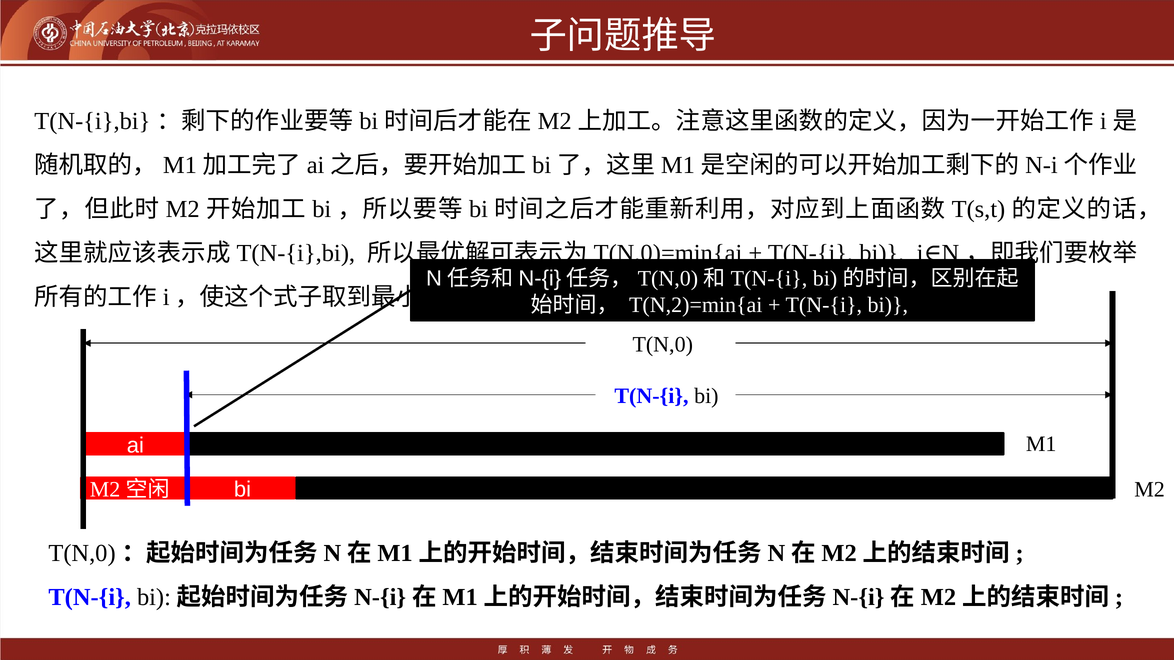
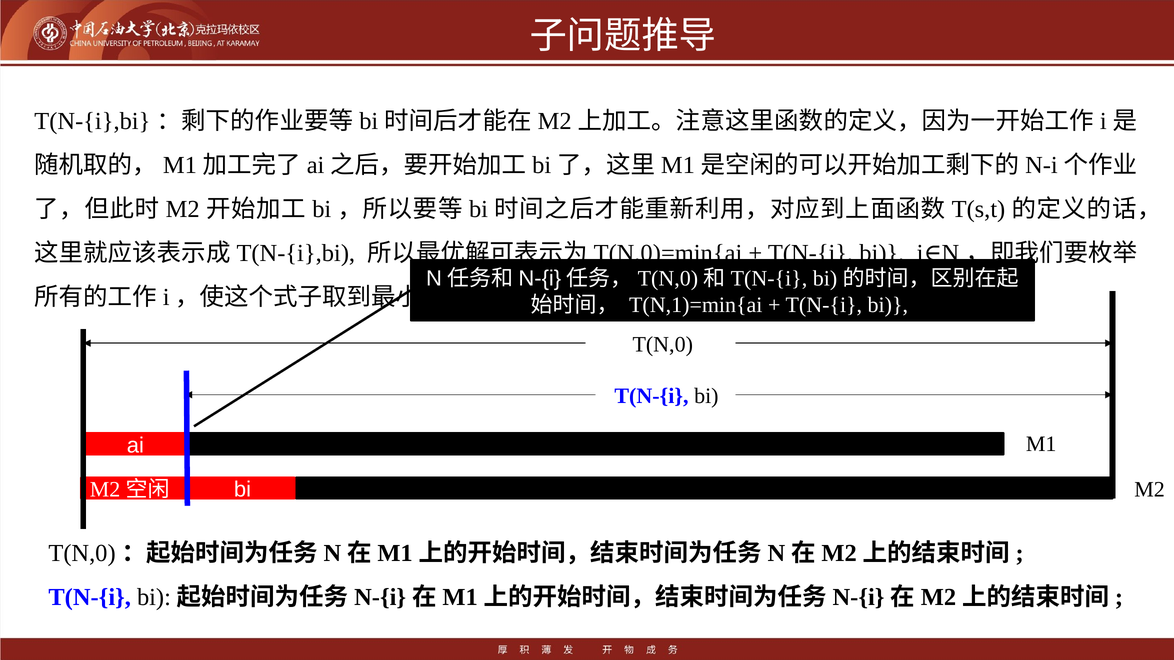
T(N,2)=min{ai: T(N,2)=min{ai -> T(N,1)=min{ai (696, 305)
